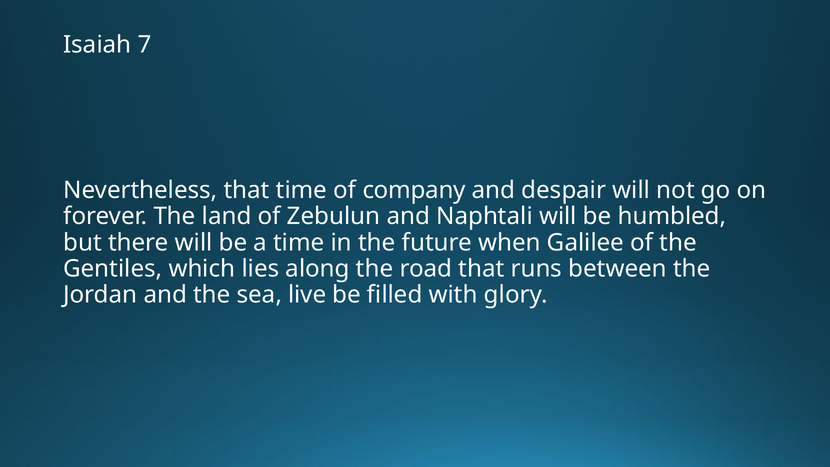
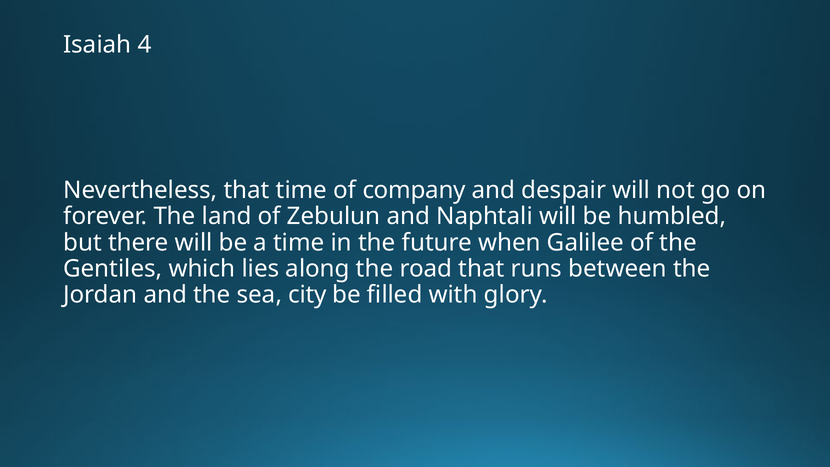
7: 7 -> 4 (144, 45)
live: live -> city (307, 295)
